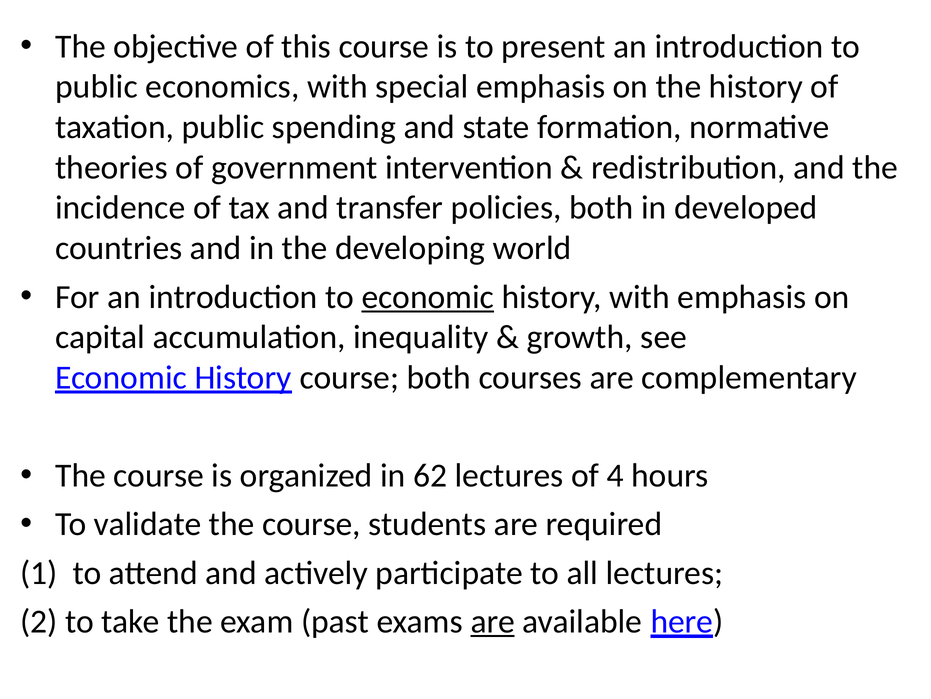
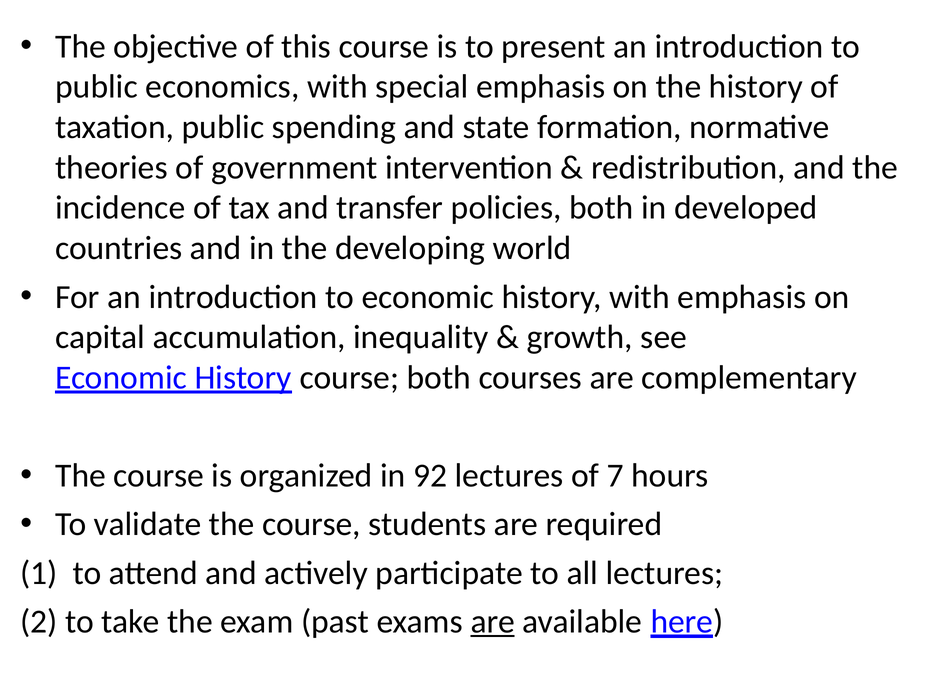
economic underline: present -> none (428, 297)
62: 62 -> 92 (430, 475)
4: 4 -> 7 (615, 475)
